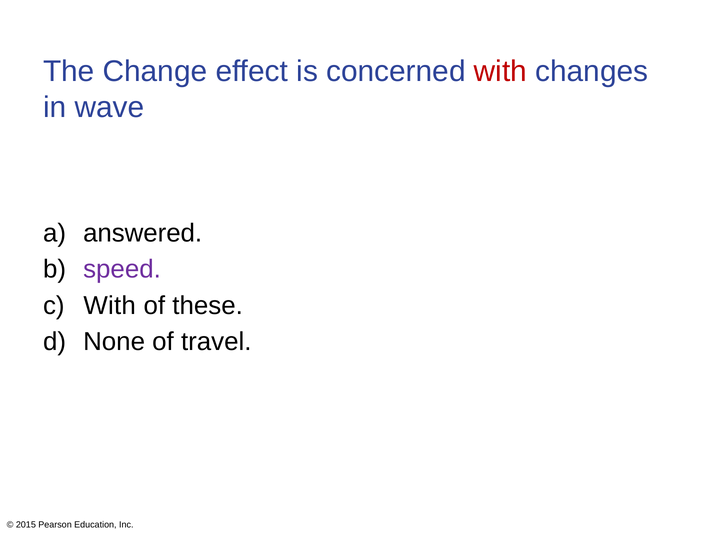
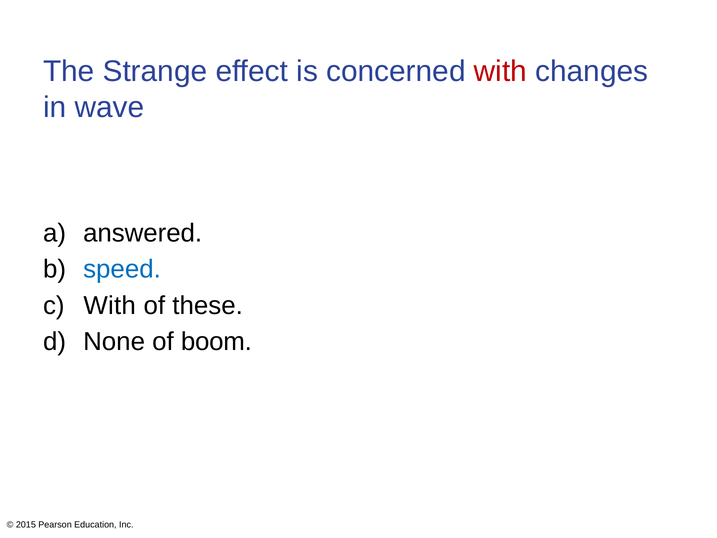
Change: Change -> Strange (155, 71)
speed colour: purple -> blue (122, 269)
travel: travel -> boom (216, 342)
